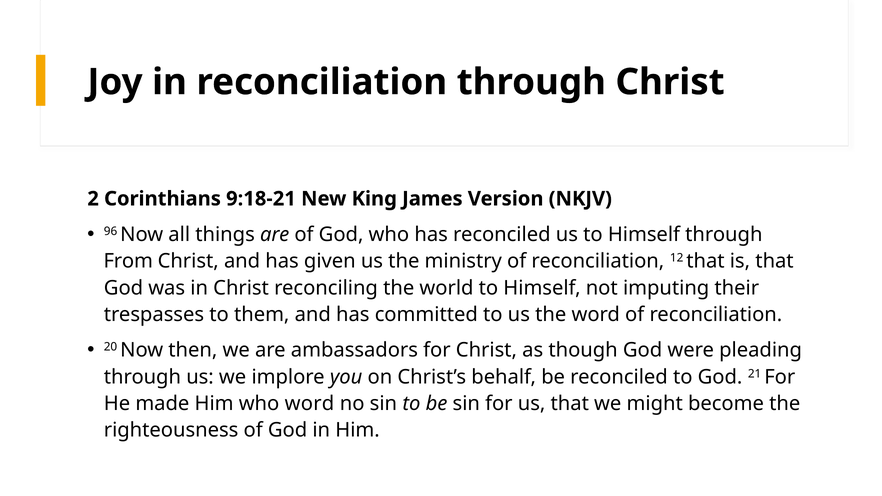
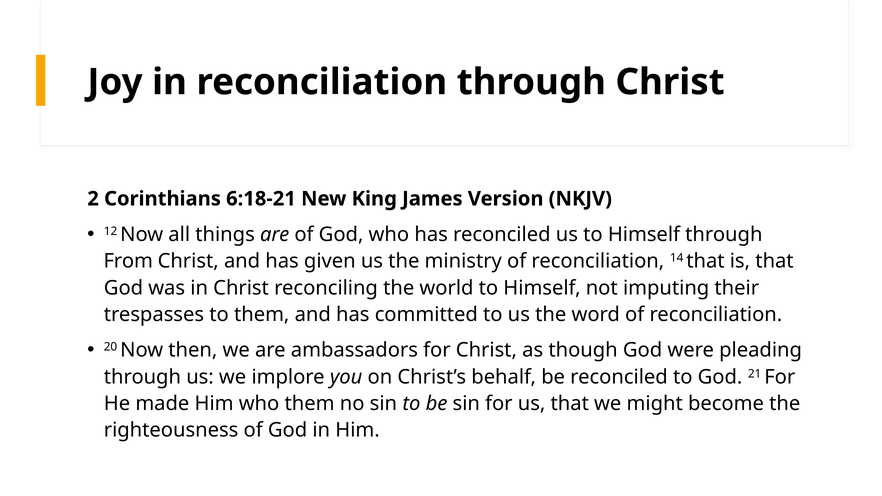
9:18-21: 9:18-21 -> 6:18-21 (261, 199)
96: 96 -> 12 (111, 231)
12: 12 -> 14 (677, 258)
who word: word -> them (310, 404)
